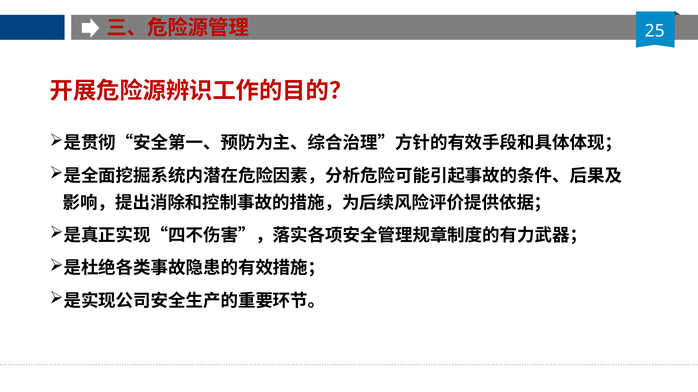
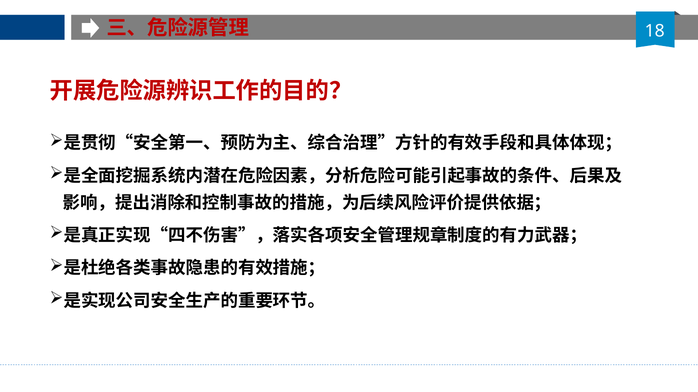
25: 25 -> 18 (655, 31)
